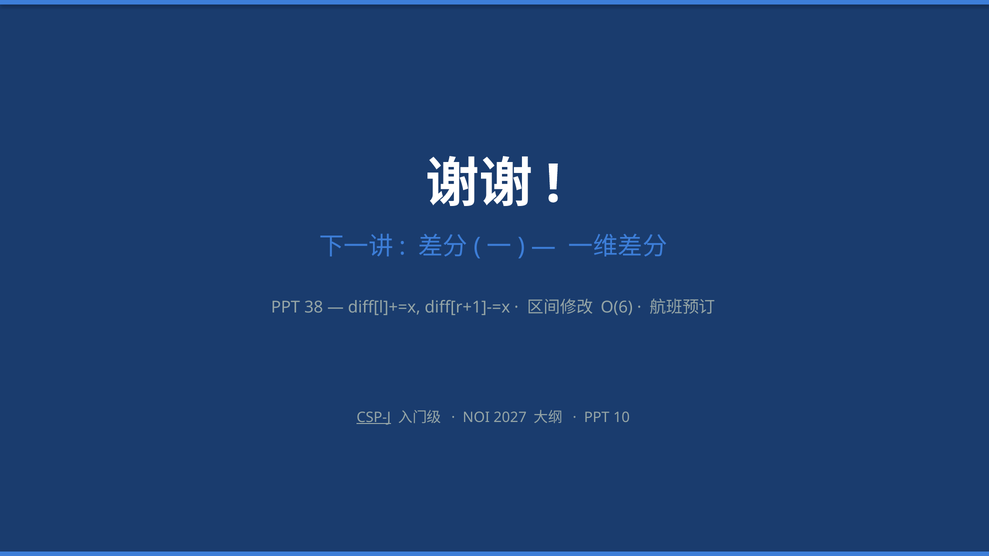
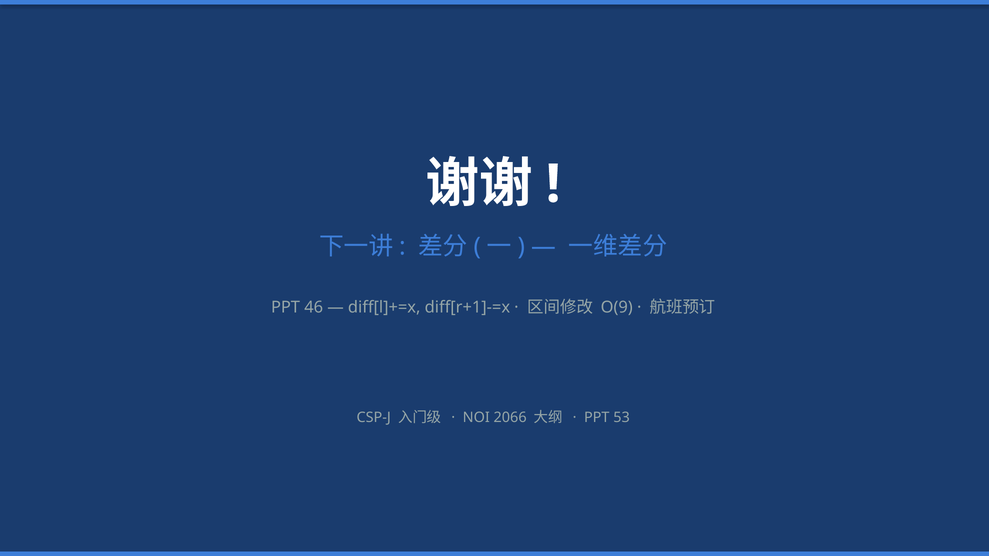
38: 38 -> 46 (314, 308)
O(6: O(6 -> O(9 (617, 308)
CSP-J underline: present -> none (374, 418)
2027: 2027 -> 2066 (510, 418)
10: 10 -> 53 (622, 418)
